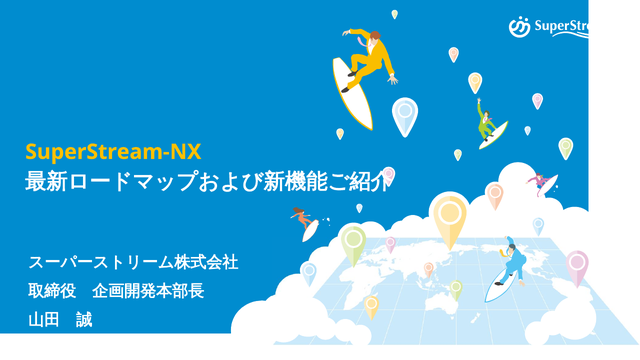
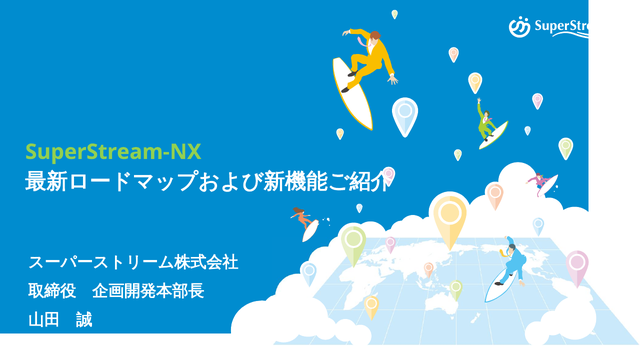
SuperStream-NX colour: yellow -> light green (113, 152)
